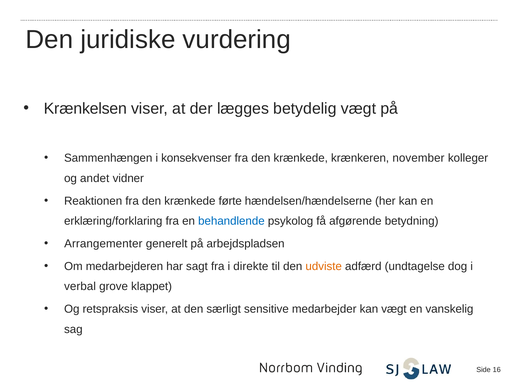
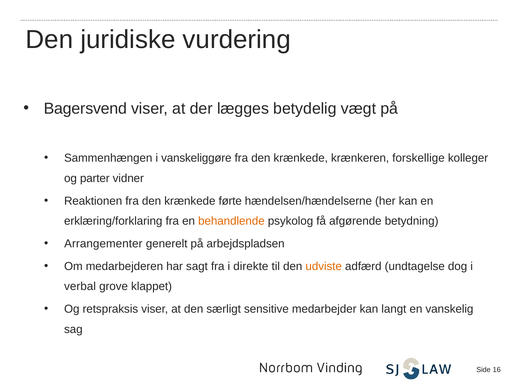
Krænkelsen: Krænkelsen -> Bagersvend (85, 108)
konsekvenser: konsekvenser -> vanskeliggøre (196, 158)
november: november -> forskellige (418, 158)
andet: andet -> parter (95, 178)
behandlende colour: blue -> orange (231, 221)
kan vægt: vægt -> langt (394, 308)
